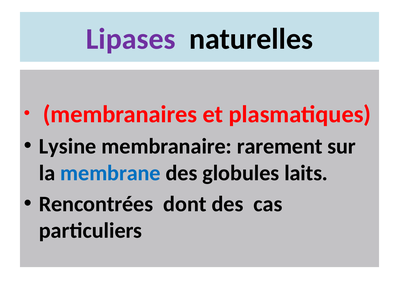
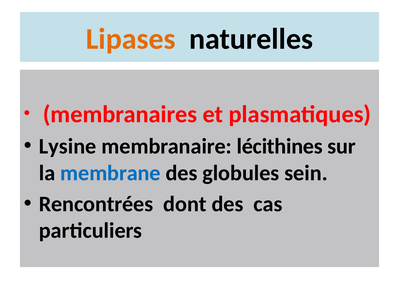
Lipases colour: purple -> orange (131, 39)
rarement: rarement -> lécithines (280, 147)
laits: laits -> sein (306, 173)
